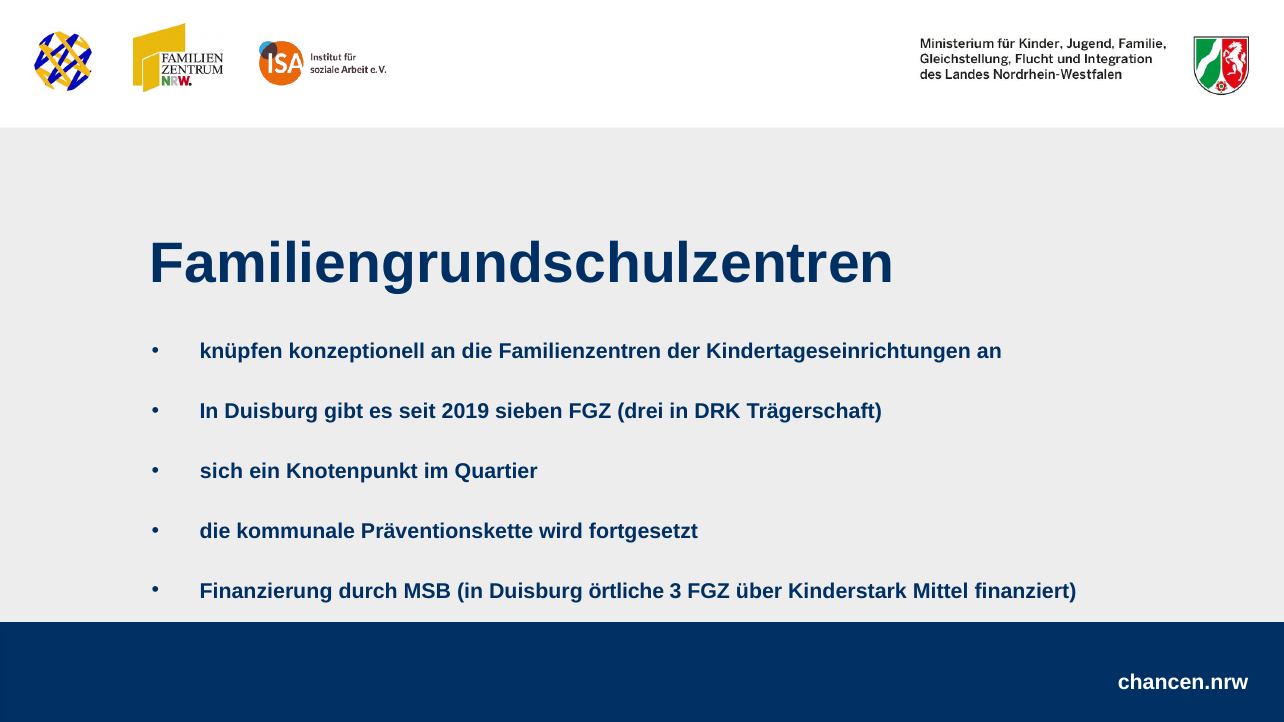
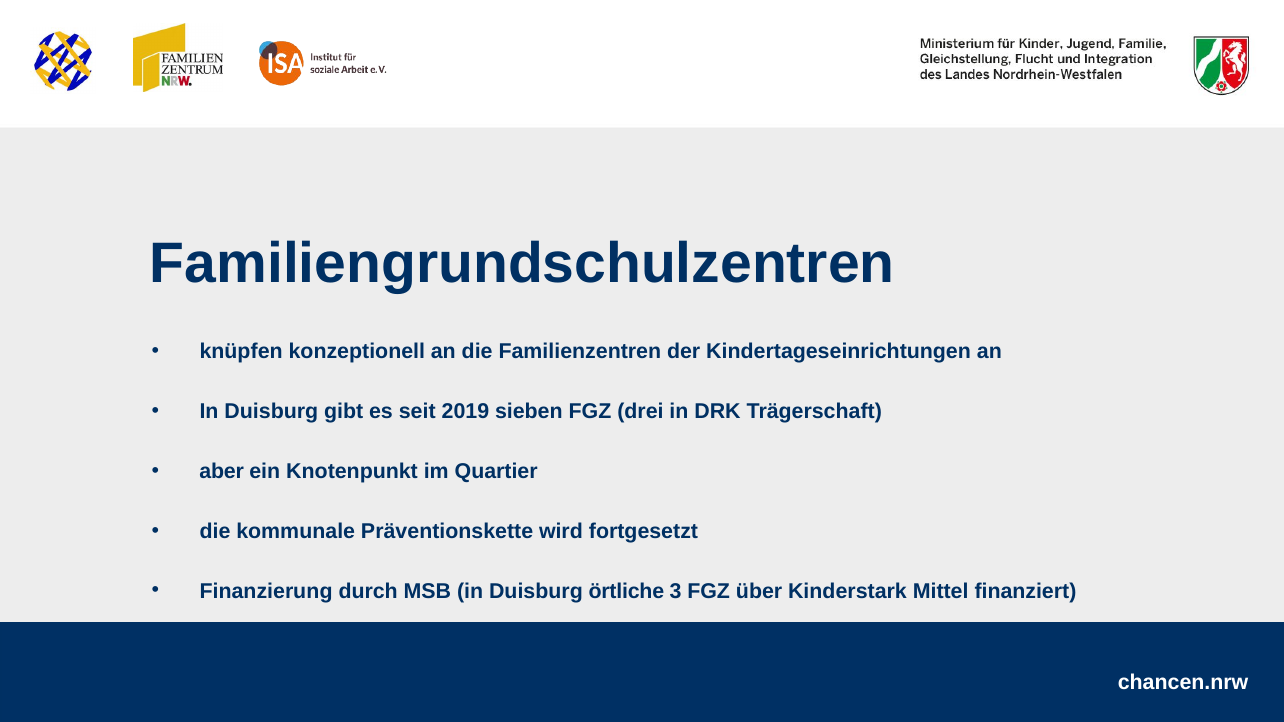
sich: sich -> aber (222, 471)
